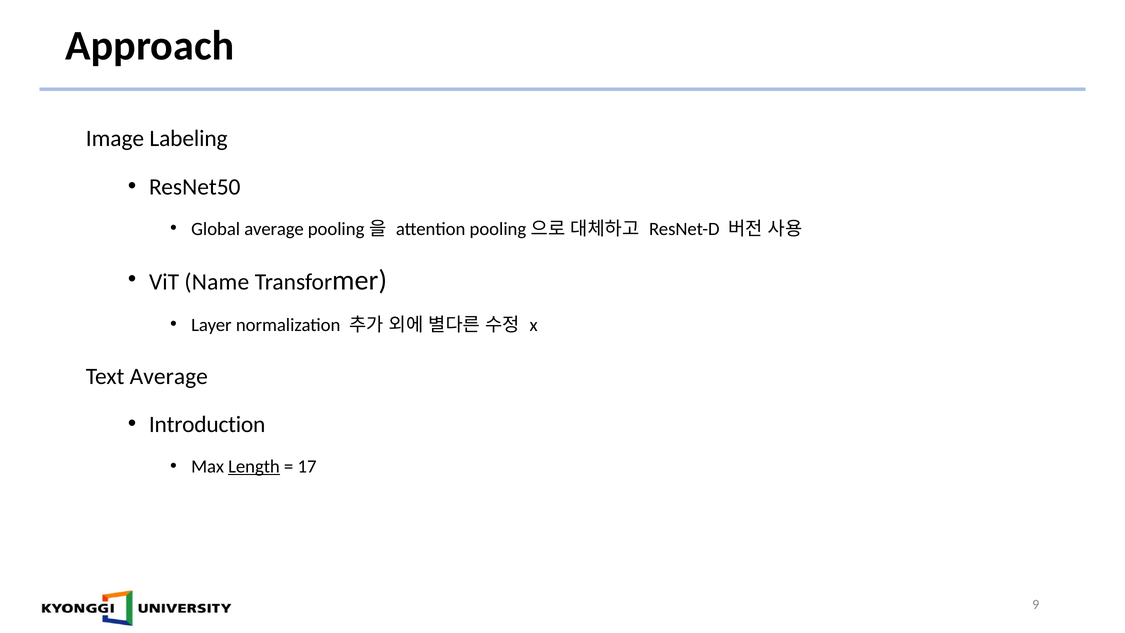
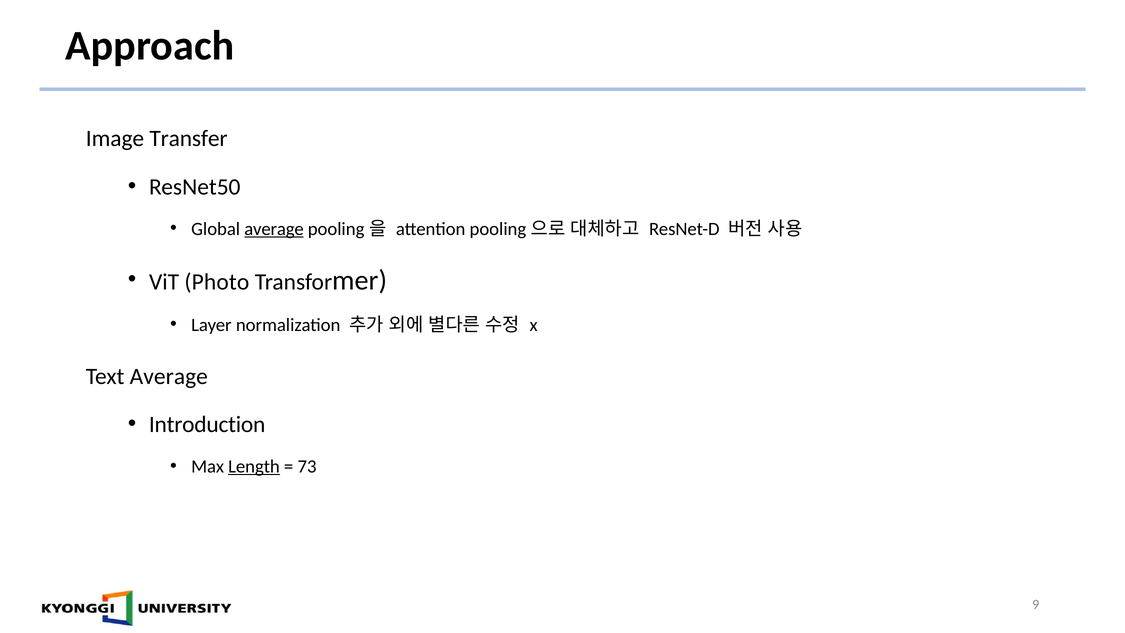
Labeling: Labeling -> Transfer (189, 139)
average underline: none -> present (274, 229)
Name: Name -> Photo (217, 282)
17: 17 -> 73 (307, 466)
